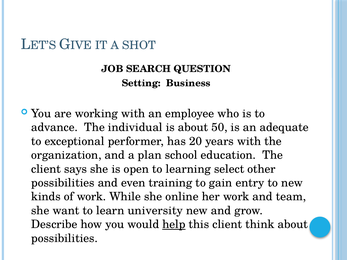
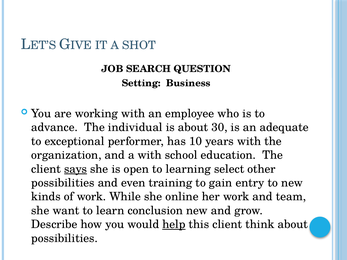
50: 50 -> 30 (219, 127)
20: 20 -> 10 (196, 141)
a plan: plan -> with (150, 155)
says underline: none -> present (76, 169)
university: university -> conclusion (155, 211)
